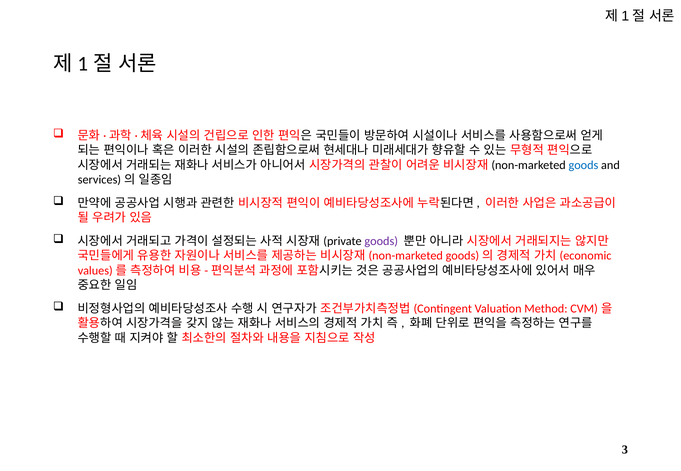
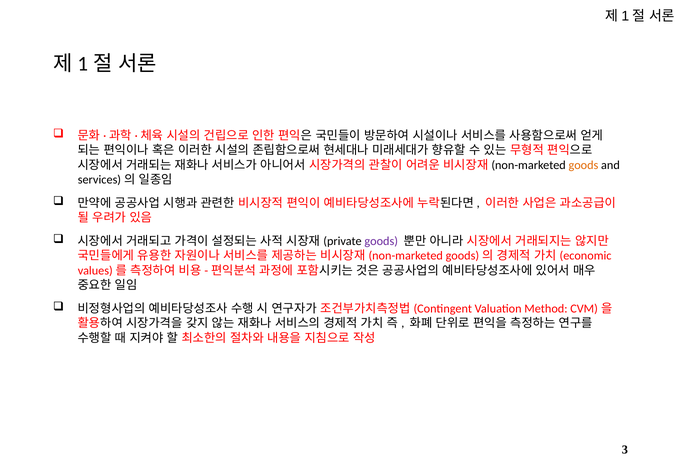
goods colour: blue -> orange (583, 165)
